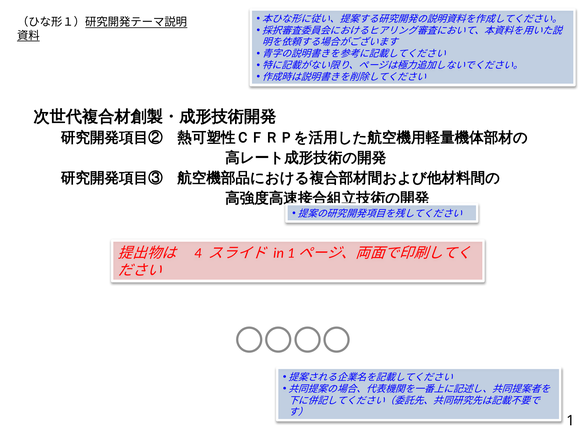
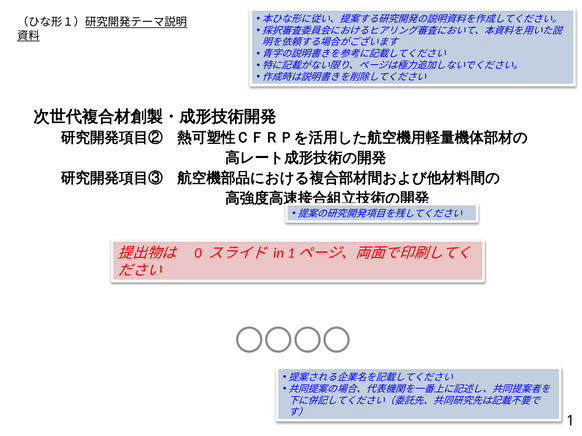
4: 4 -> 0 (198, 253)
